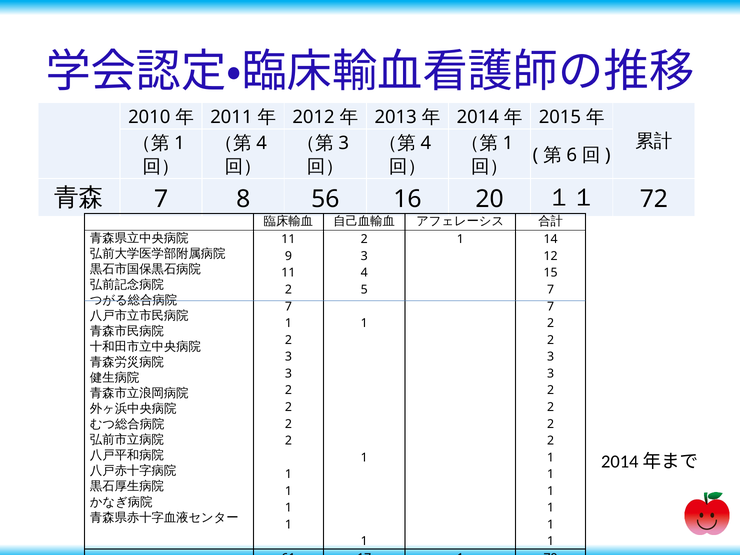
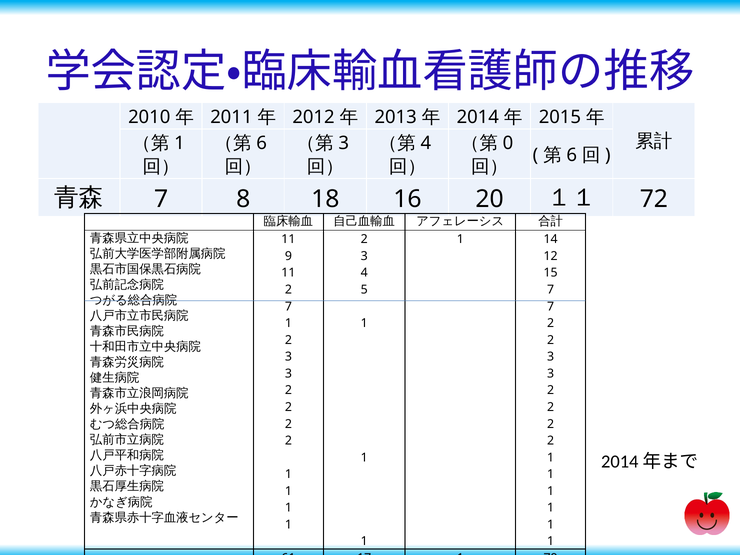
4: 4 -> 6 (262, 143)
1: 1 -> 0 (508, 143)
56: 56 -> 18 (325, 199)
